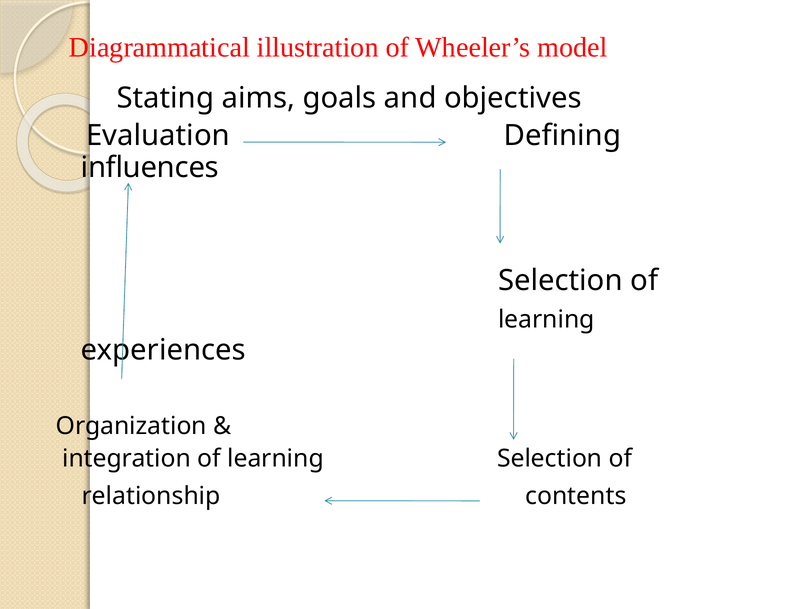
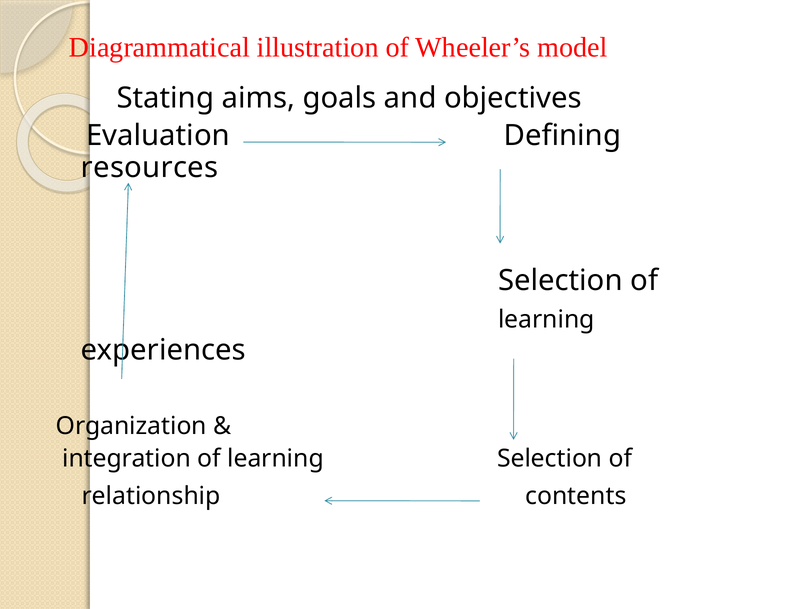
influences: influences -> resources (150, 167)
